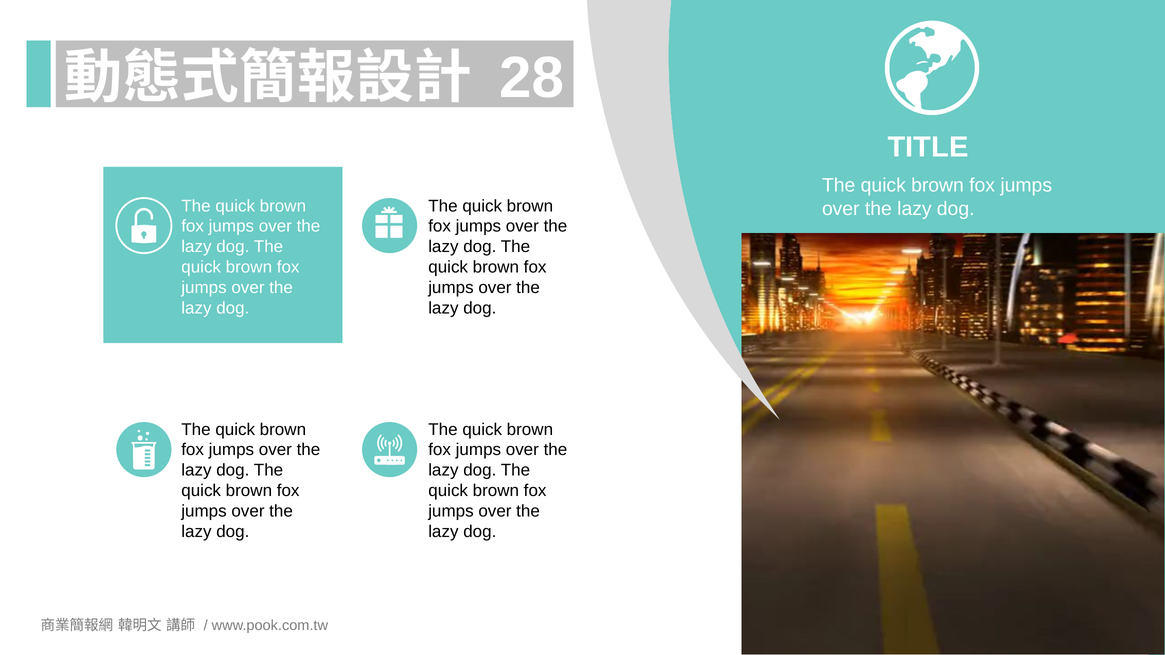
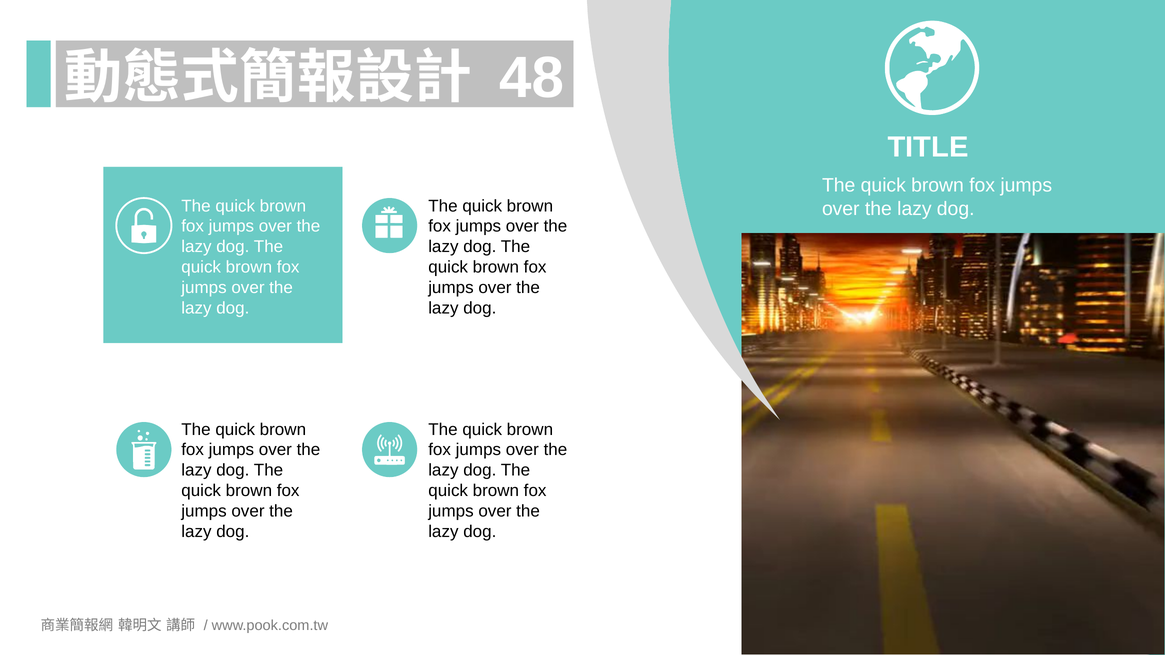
28: 28 -> 48 (532, 78)
